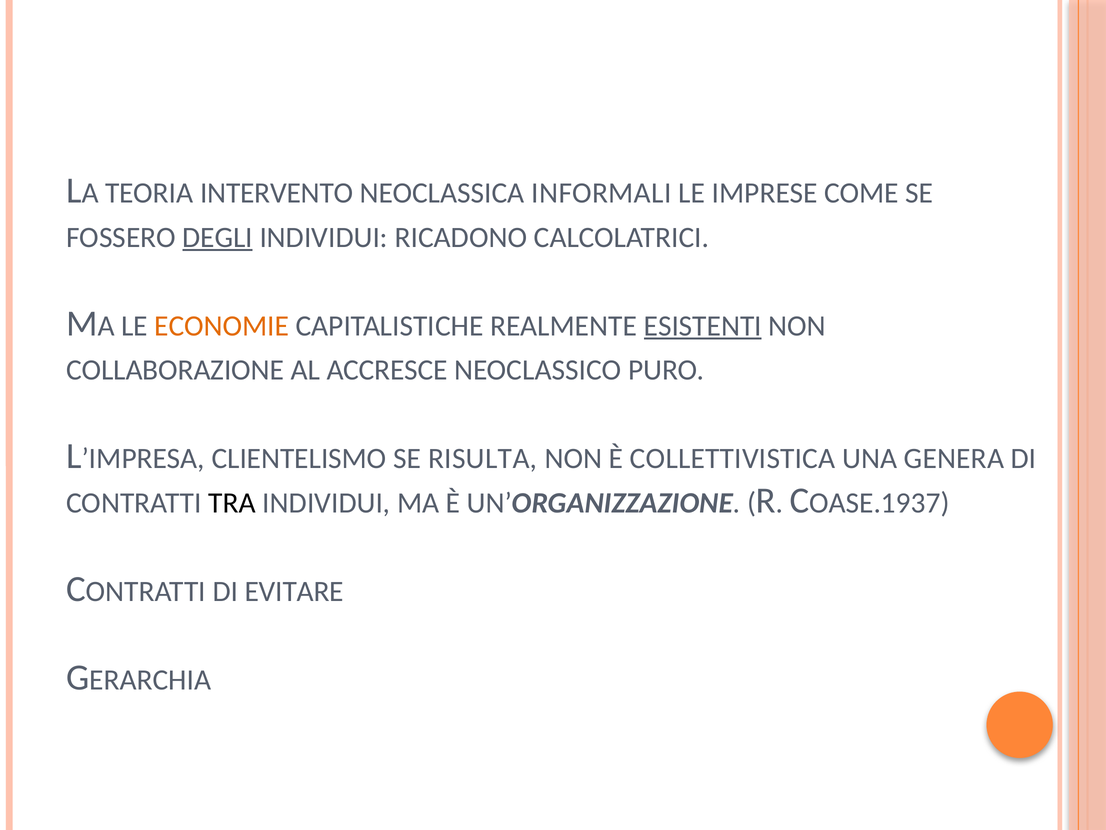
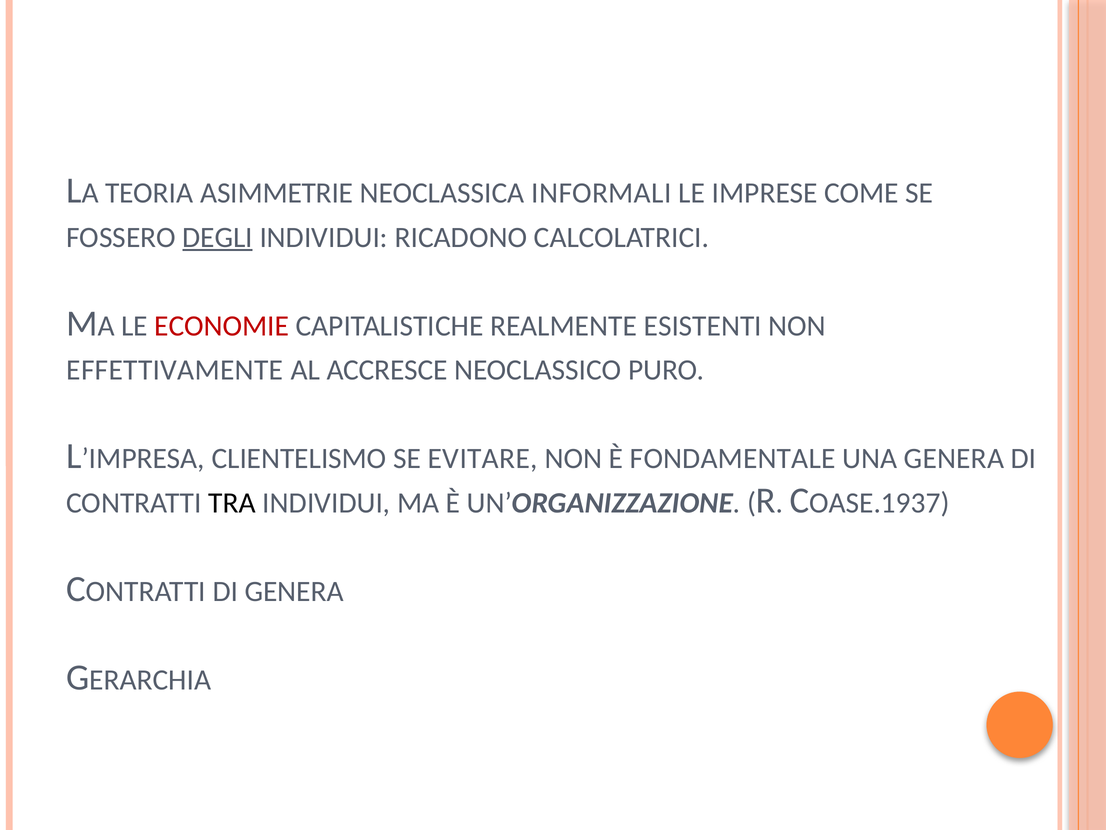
INTERVENTO: INTERVENTO -> ASIMMETRIE (277, 193)
ECONOMIE colour: orange -> red (222, 326)
ESISTENTI underline: present -> none (703, 326)
COLLABORAZIONE: COLLABORAZIONE -> EFFETTIVAMENTE (175, 370)
RISULTA: RISULTA -> EVITARE (483, 458)
COLLETTIVISTICA: COLLETTIVISTICA -> FONDAMENTALE (733, 458)
DI EVITARE: EVITARE -> GENERA (294, 591)
